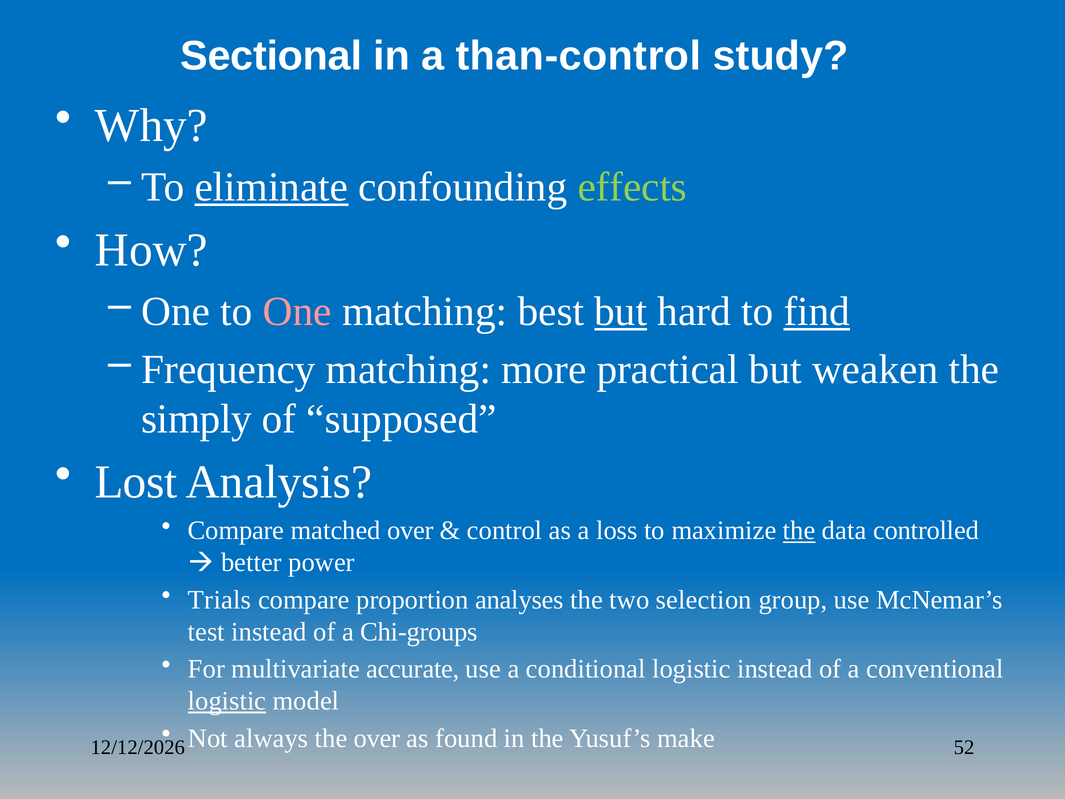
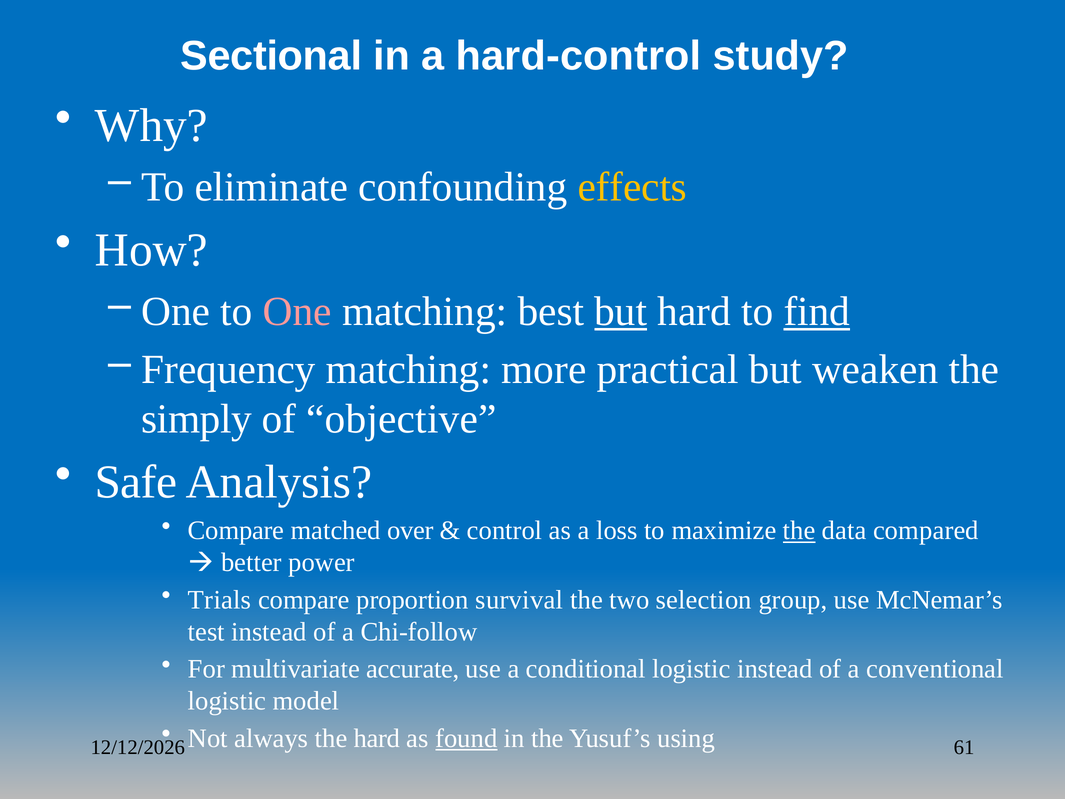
than-control: than-control -> hard-control (578, 56)
eliminate underline: present -> none (271, 187)
effects colour: light green -> yellow (632, 187)
supposed: supposed -> objective (401, 419)
Lost: Lost -> Safe (136, 482)
controlled: controlled -> compared (926, 530)
analyses: analyses -> survival (519, 600)
Chi-groups: Chi-groups -> Chi-follow (419, 632)
logistic underline: present -> none (227, 701)
the over: over -> hard (377, 738)
found underline: none -> present (466, 738)
make: make -> using (686, 738)
52: 52 -> 61 (964, 747)
